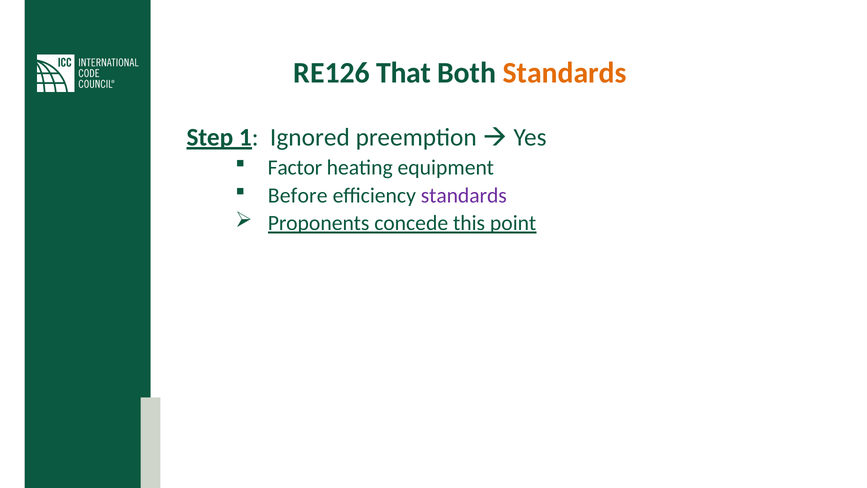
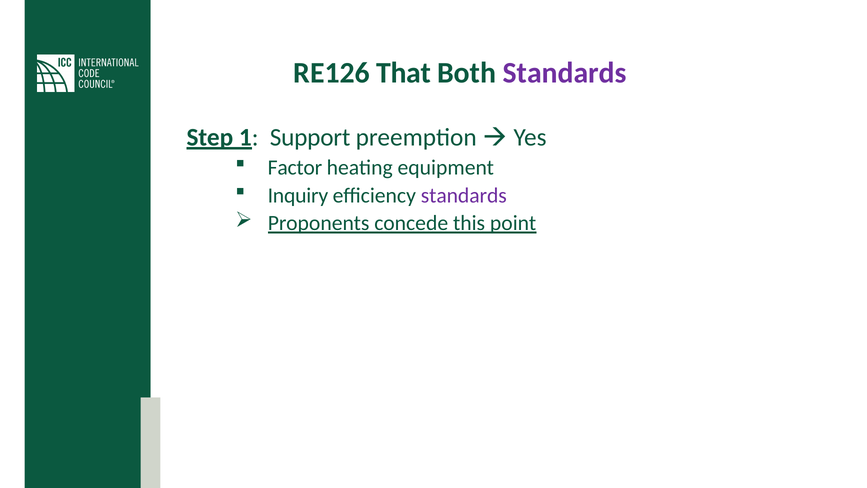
Standards colour: orange -> purple (565, 73)
Ignored: Ignored -> Support (310, 137)
Before: Before -> Inquiry (298, 195)
